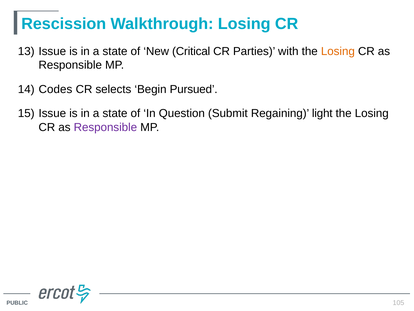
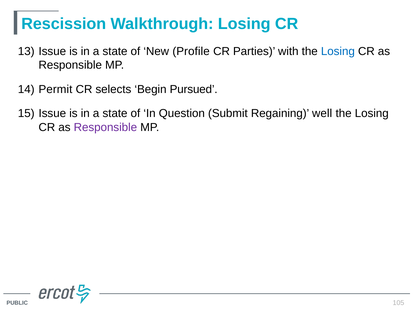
Critical: Critical -> Profile (191, 51)
Losing colour: orange -> blue (338, 51)
Codes: Codes -> Permit (55, 89)
light: light -> well (322, 113)
